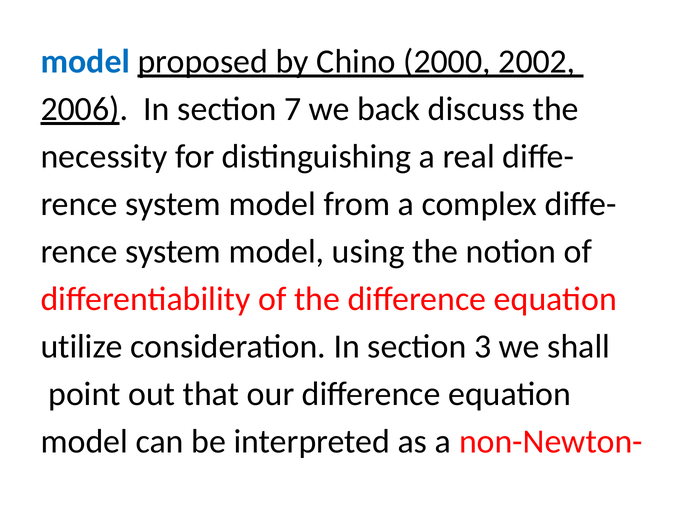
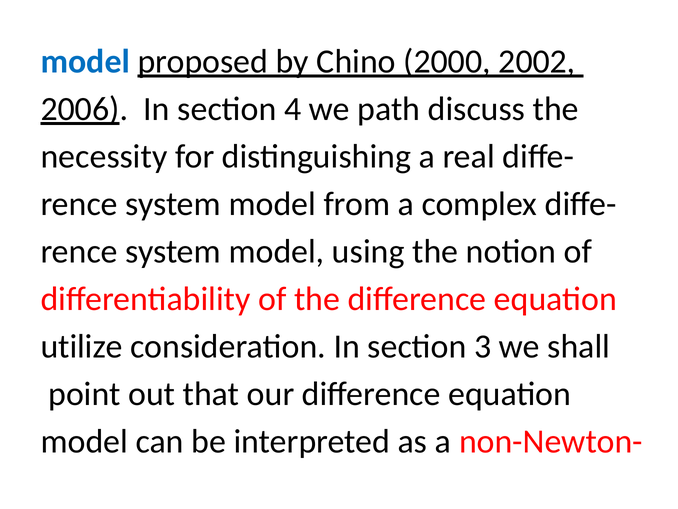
7: 7 -> 4 (293, 109)
back: back -> path (389, 109)
